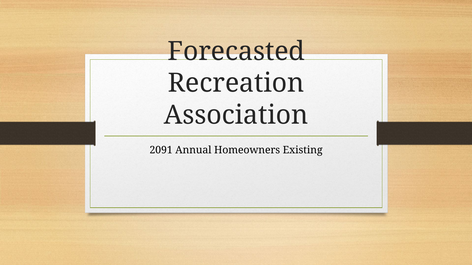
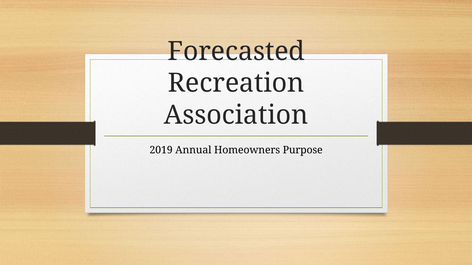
2091: 2091 -> 2019 (161, 150)
Existing: Existing -> Purpose (303, 150)
